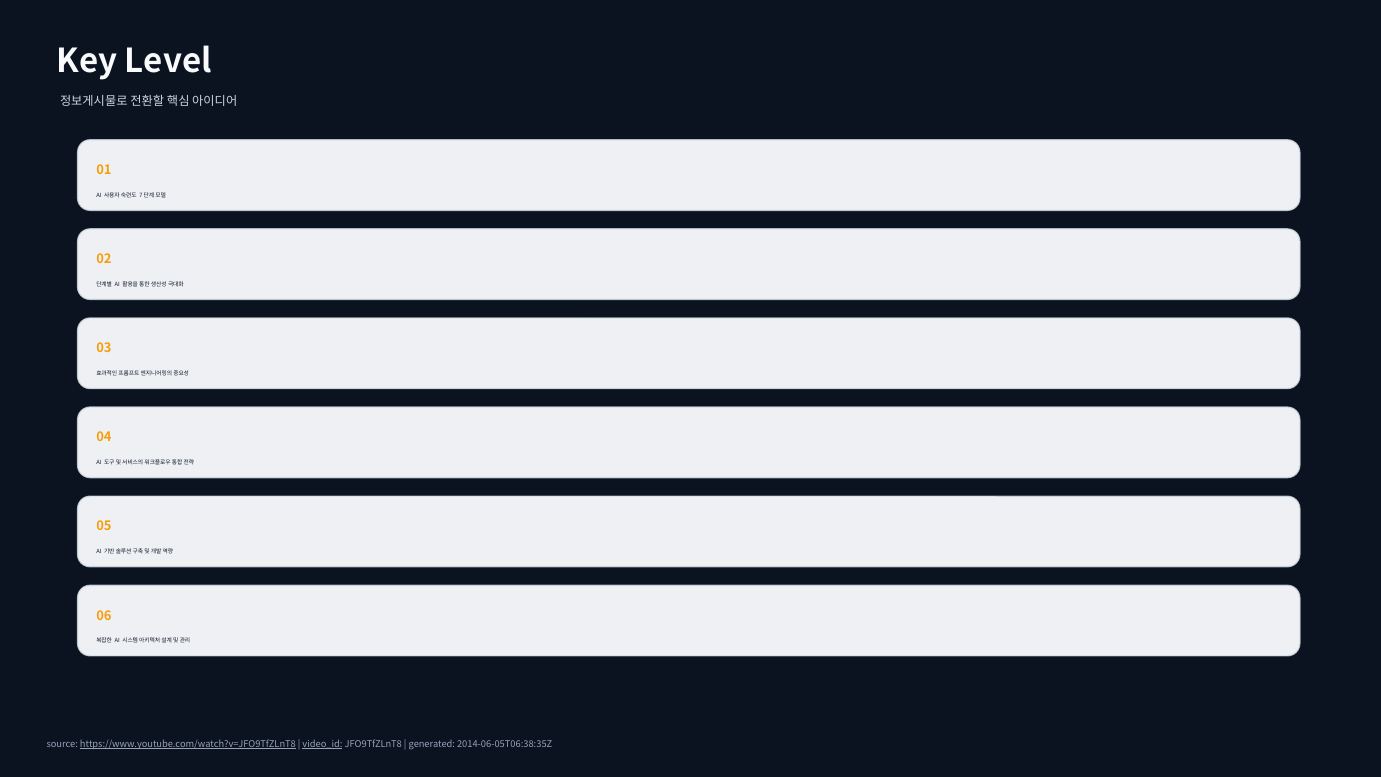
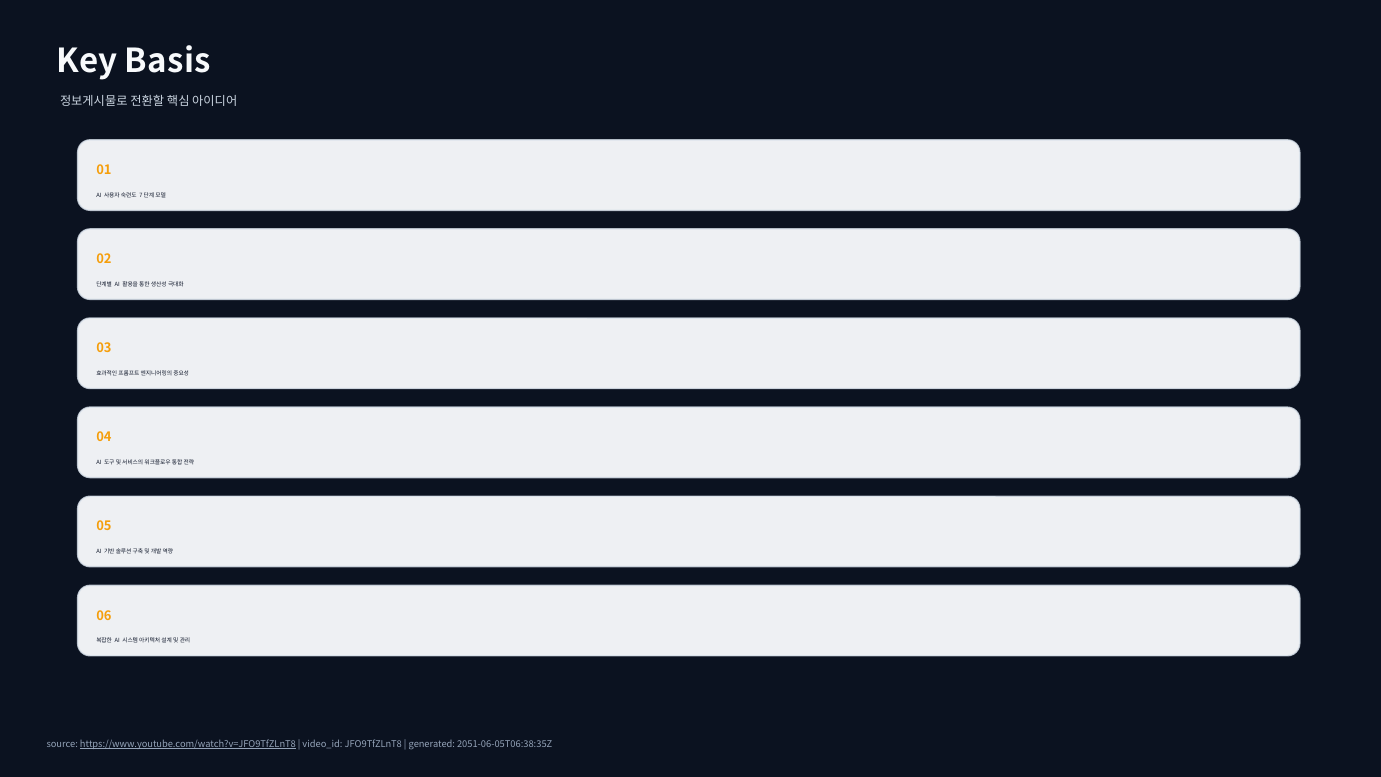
Level: Level -> Basis (168, 62)
video_id underline: present -> none (322, 744)
2014-06-05T06:38:35Z: 2014-06-05T06:38:35Z -> 2051-06-05T06:38:35Z (505, 744)
